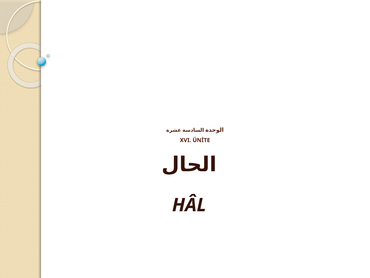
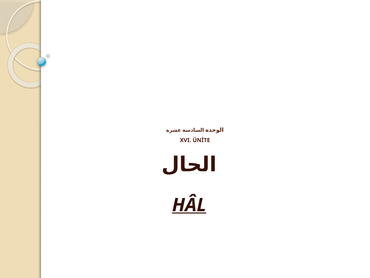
HÂL underline: none -> present (189, 205)
